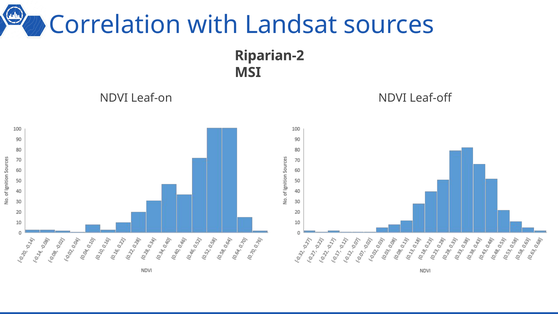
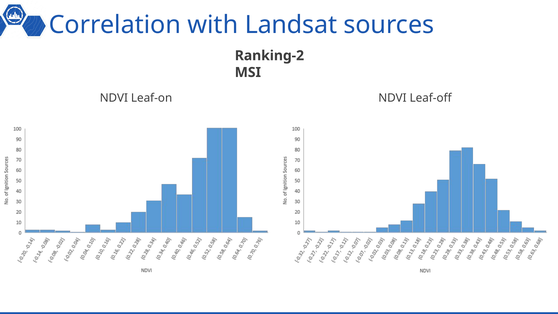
Riparian-2: Riparian-2 -> Ranking-2 (269, 56)
